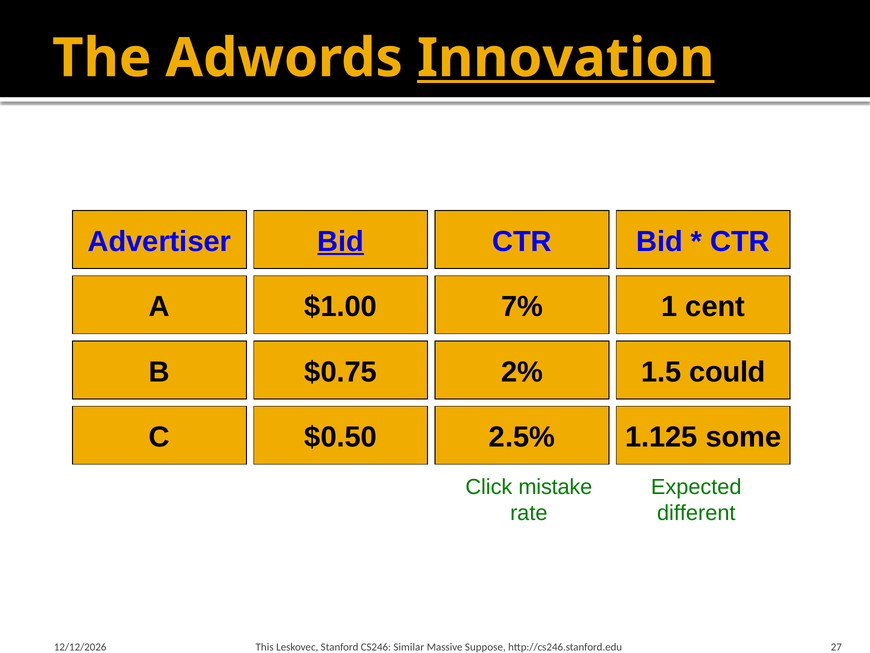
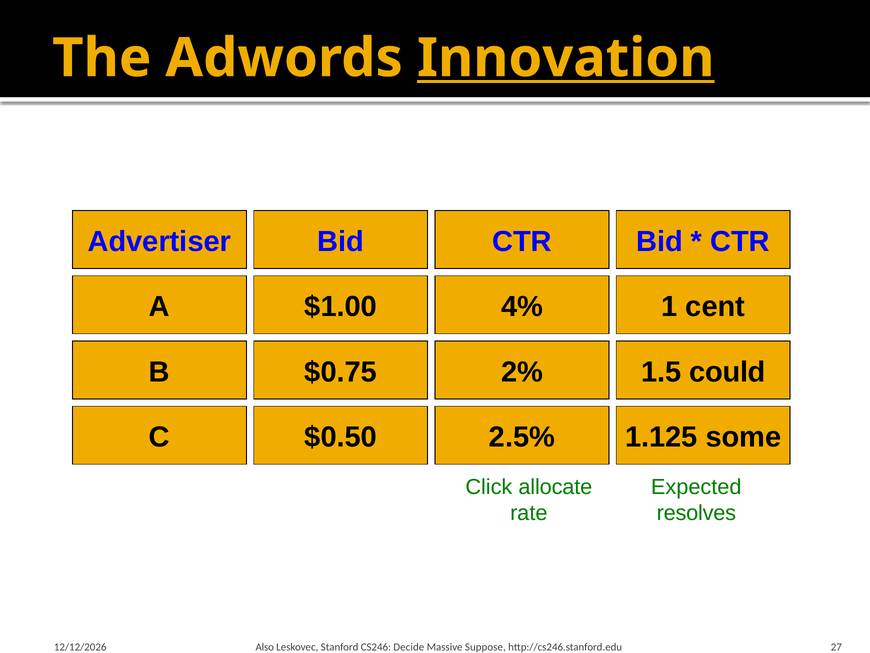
Bid underline: present -> none (341, 241)
7%: 7% -> 4% (522, 307)
mistake: mistake -> allocate (555, 487)
different: different -> resolves (696, 513)
This: This -> Also (265, 647)
Similar: Similar -> Decide (409, 647)
